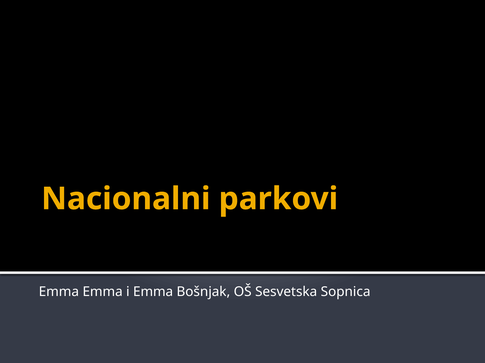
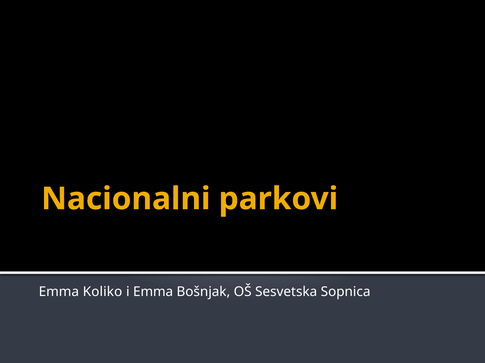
Emma Emma: Emma -> Koliko (103, 292)
